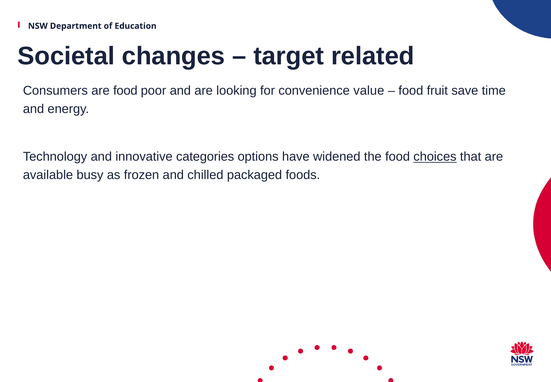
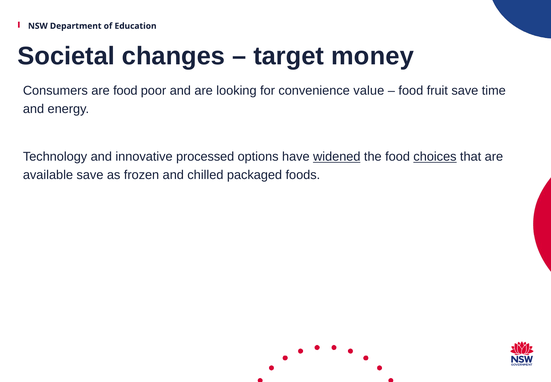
related: related -> money (373, 56)
categories: categories -> processed (205, 157)
widened underline: none -> present (337, 157)
available busy: busy -> save (90, 175)
